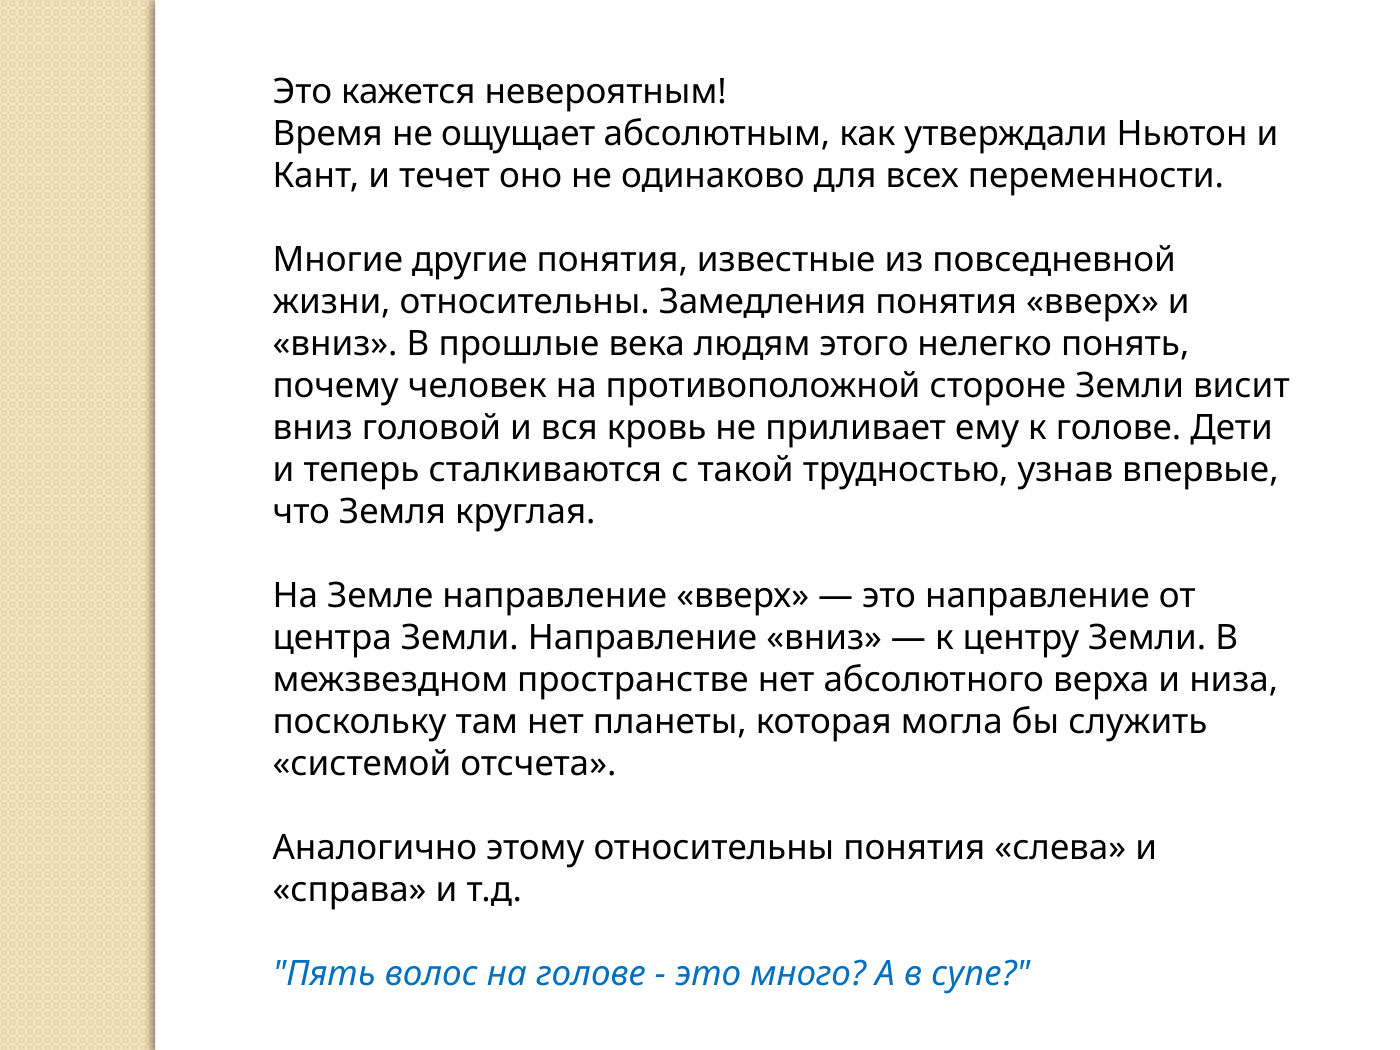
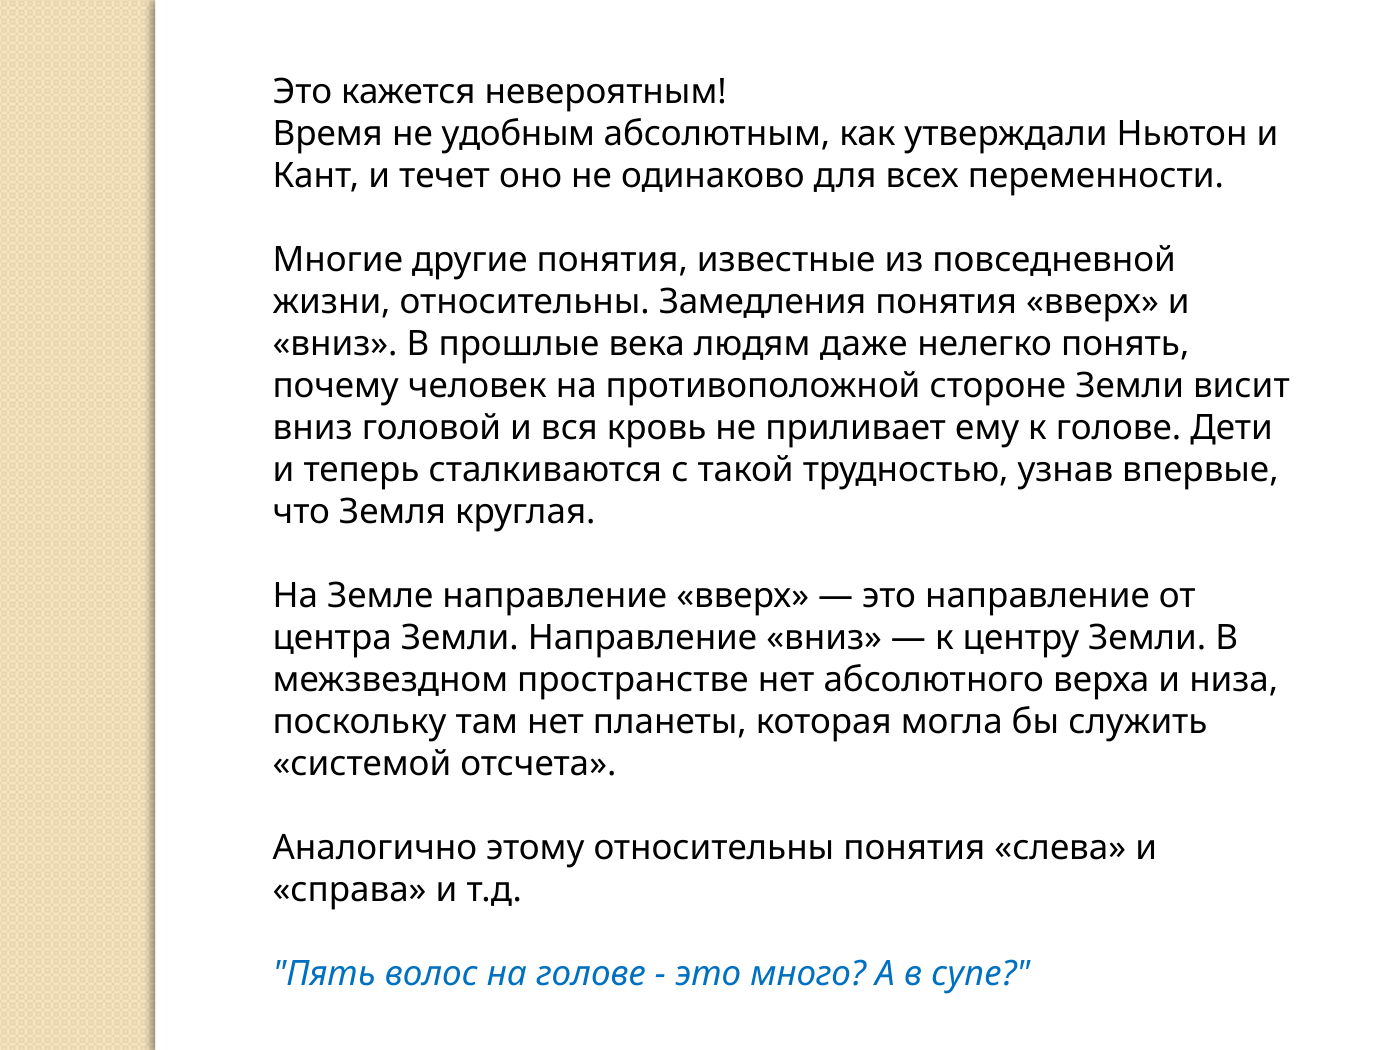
ощущает: ощущает -> удобным (518, 134)
этого: этого -> даже (864, 344)
